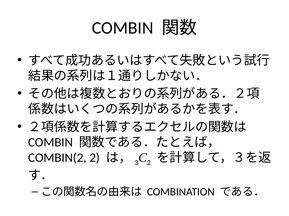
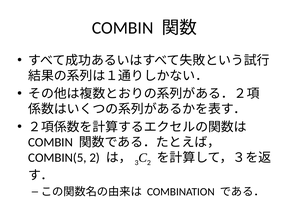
COMBIN(2: COMBIN(2 -> COMBIN(5 (57, 158)
